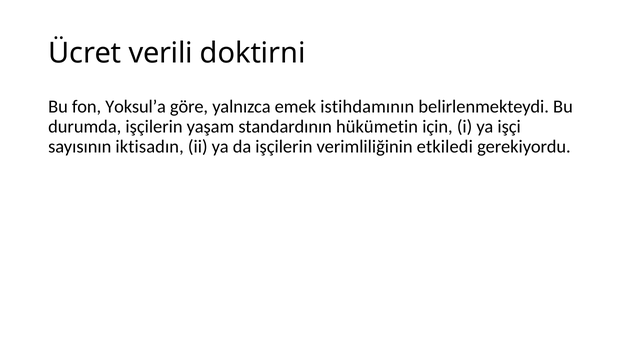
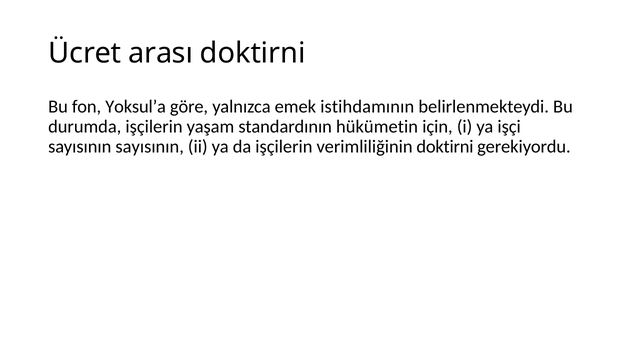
verili: verili -> arası (161, 53)
sayısının iktisadın: iktisadın -> sayısının (150, 147)
verimliliğinin etkiledi: etkiledi -> doktirni (445, 147)
